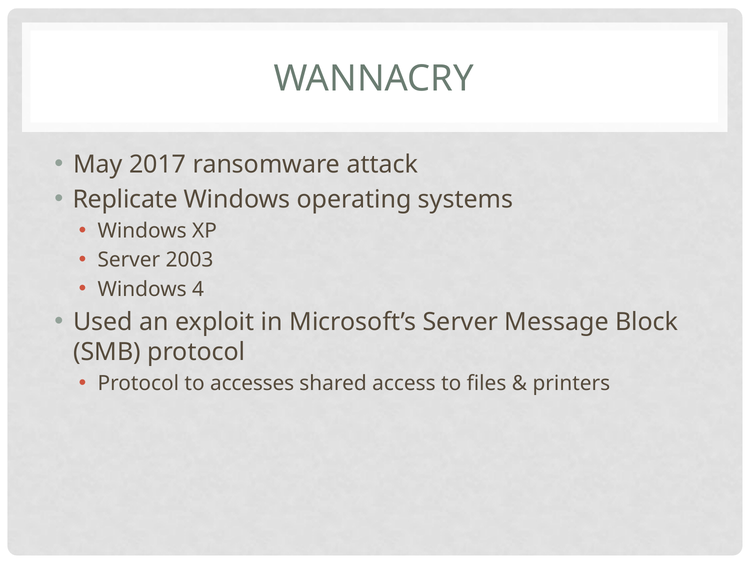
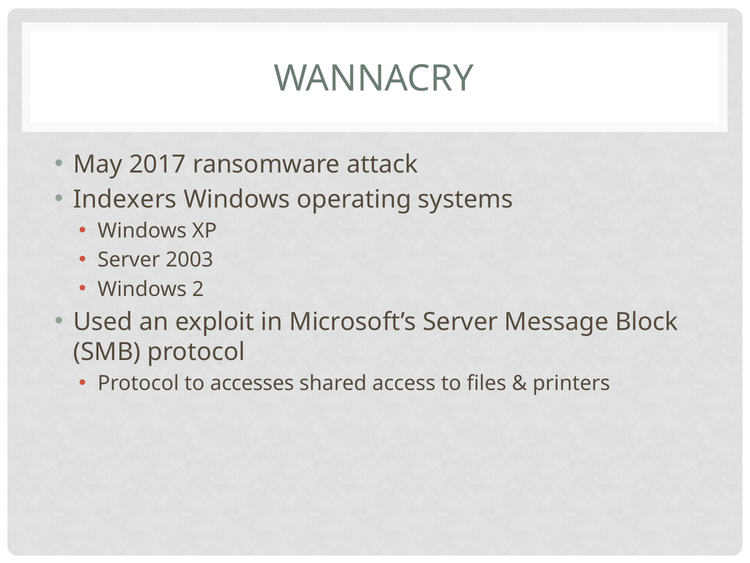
Replicate: Replicate -> Indexers (125, 199)
4: 4 -> 2 (198, 289)
